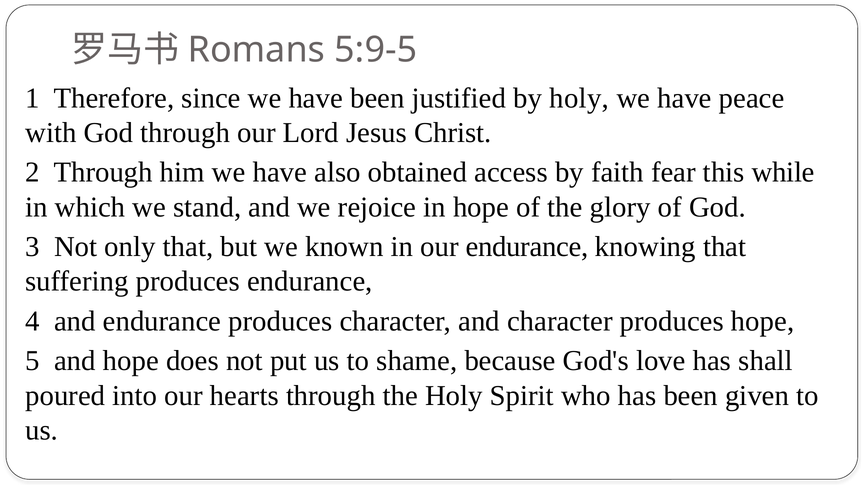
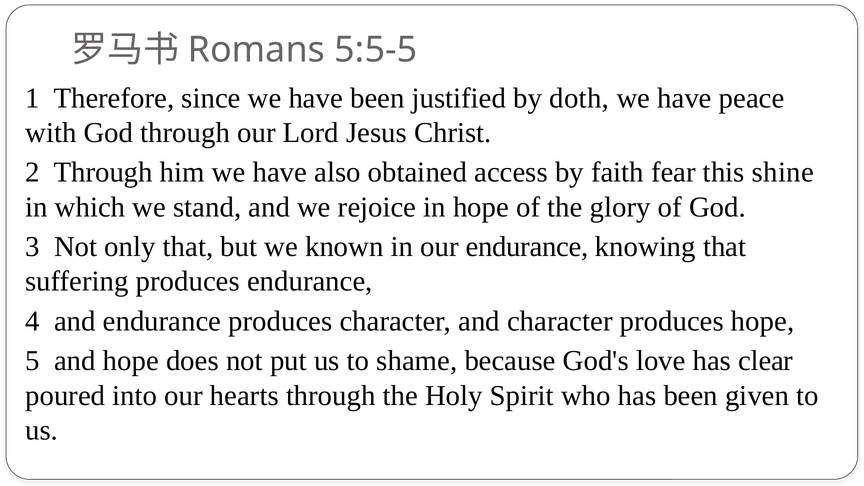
5:9-5: 5:9-5 -> 5:5-5 (376, 50)
by holy: holy -> doth (579, 98)
while: while -> shine (783, 172)
shall: shall -> clear (766, 361)
